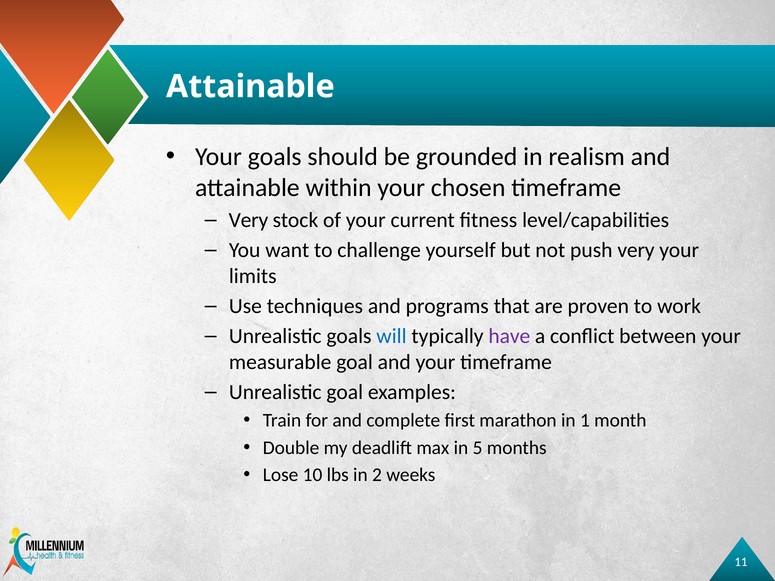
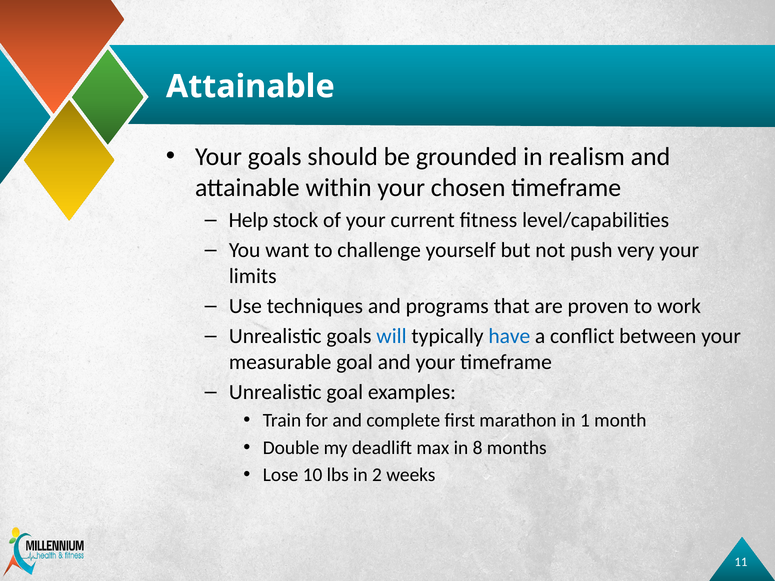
Very: Very -> Help (248, 220)
have colour: purple -> blue (509, 337)
5: 5 -> 8 (478, 448)
